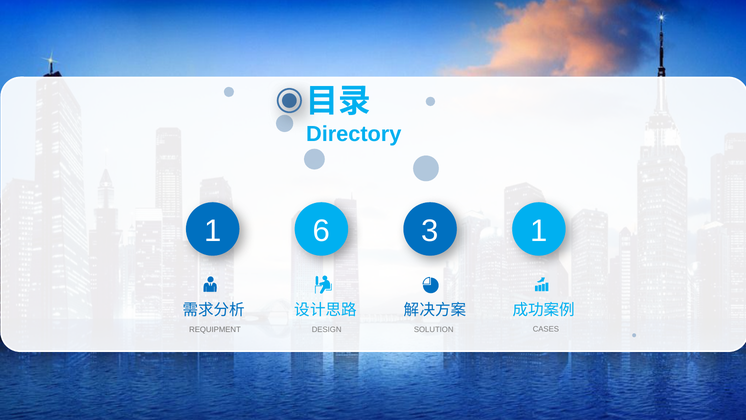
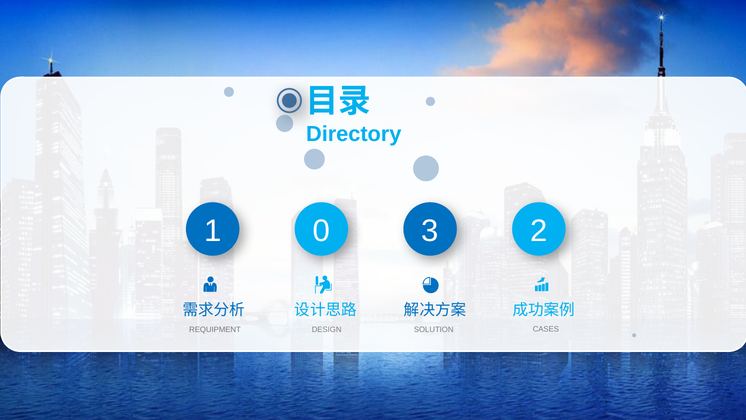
6: 6 -> 0 (321, 231)
3 1: 1 -> 2 (539, 231)
